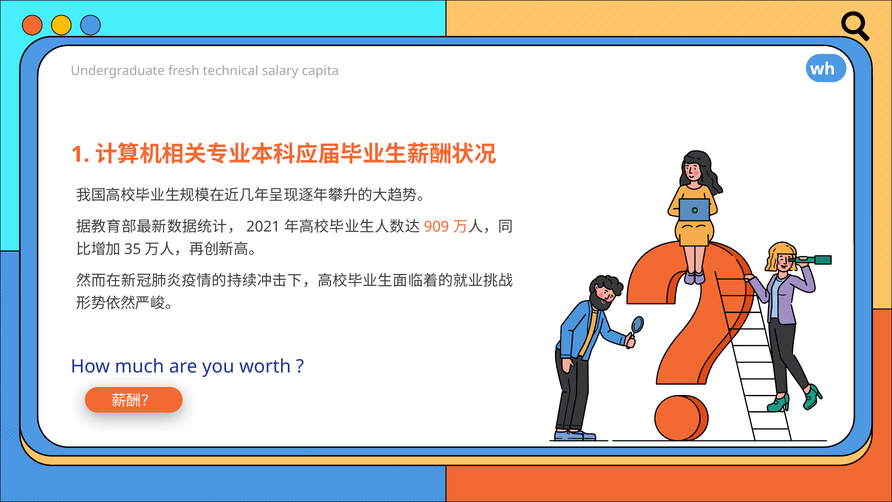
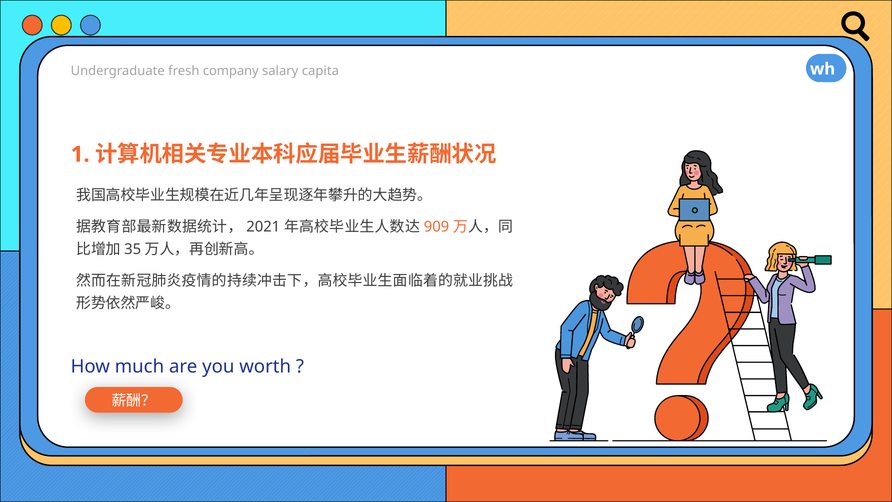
technical: technical -> company (231, 71)
